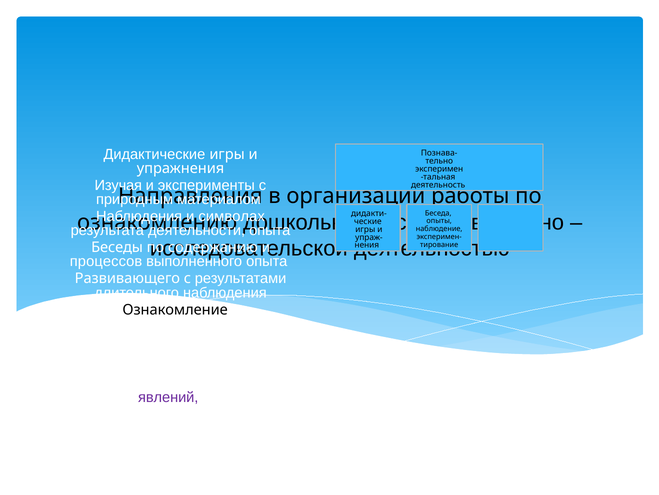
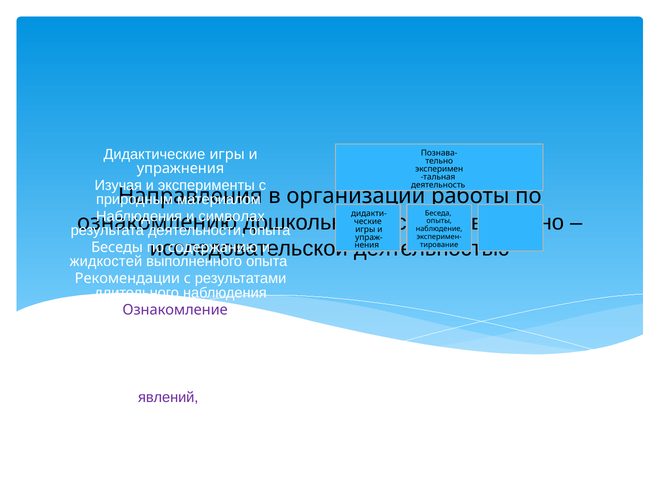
процессов: процессов -> жидкостей (106, 261)
Развивающего: Развивающего -> Рекомендации (127, 278)
Ознакомление colour: black -> purple (175, 309)
